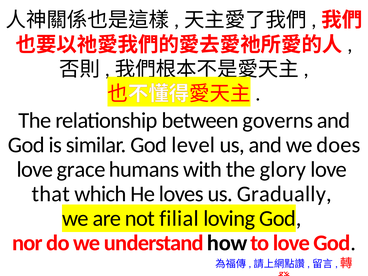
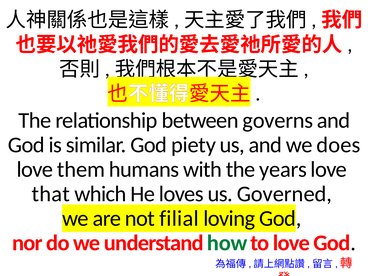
level: level -> piety (193, 145)
grace: grace -> them (81, 169)
glory: glory -> years (283, 169)
Gradually: Gradually -> Governed (284, 194)
how colour: black -> green (227, 243)
